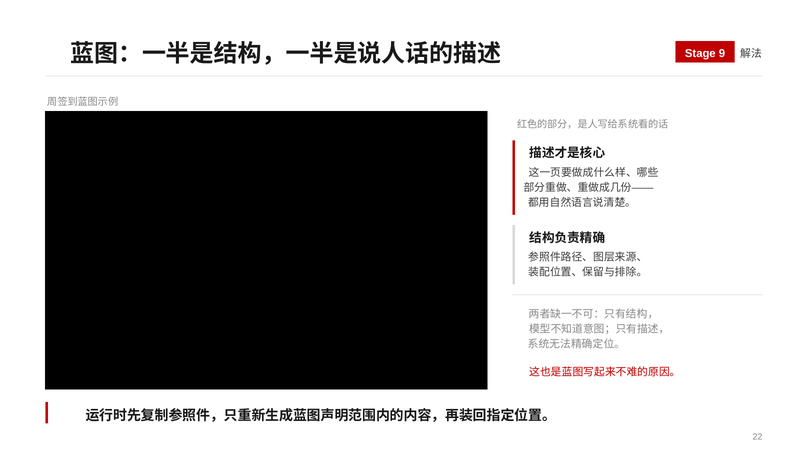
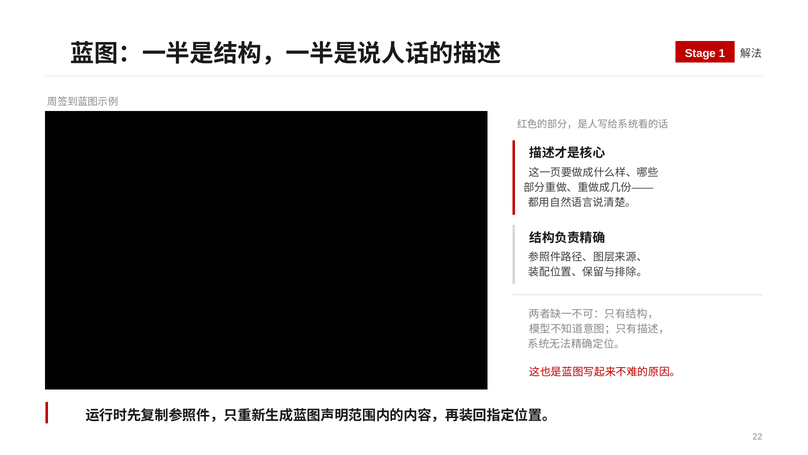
9: 9 -> 1 (722, 54)
